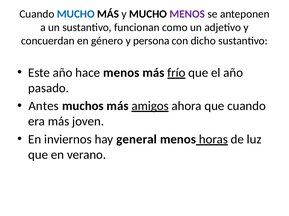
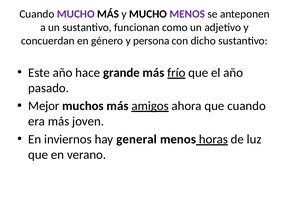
MUCHO colour: blue -> purple (76, 14)
hace menos: menos -> grande (121, 73)
Antes: Antes -> Mejor (44, 106)
